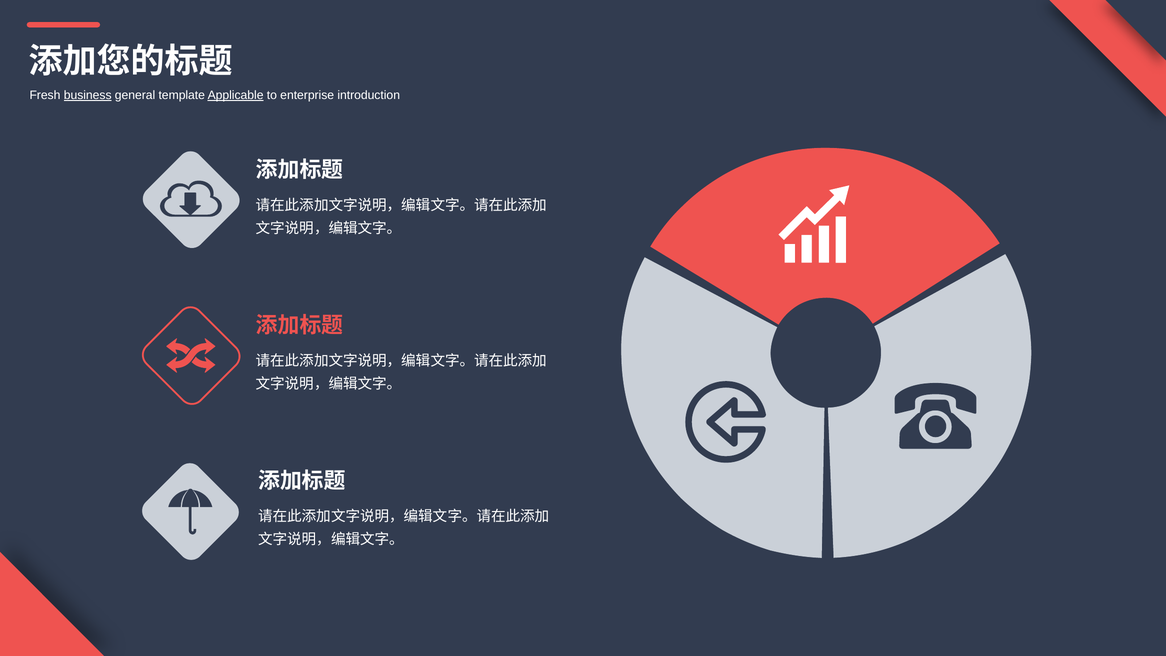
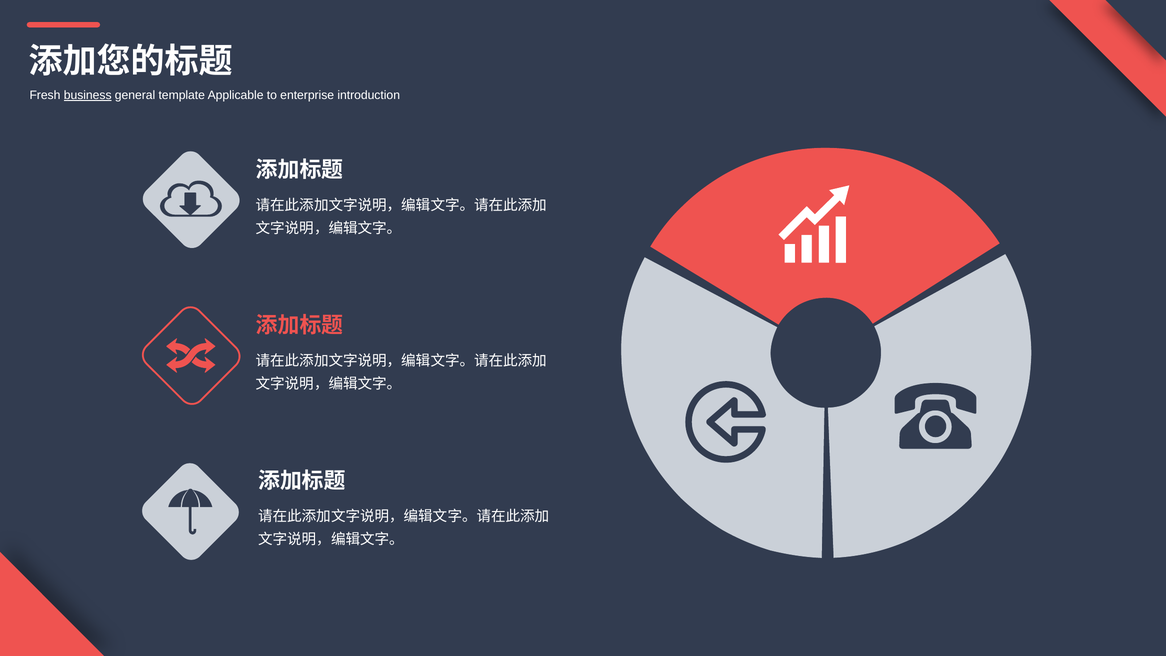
Applicable underline: present -> none (236, 95)
